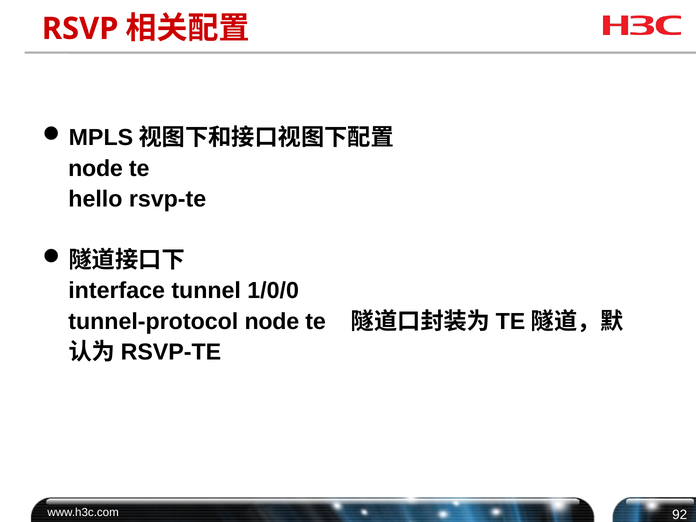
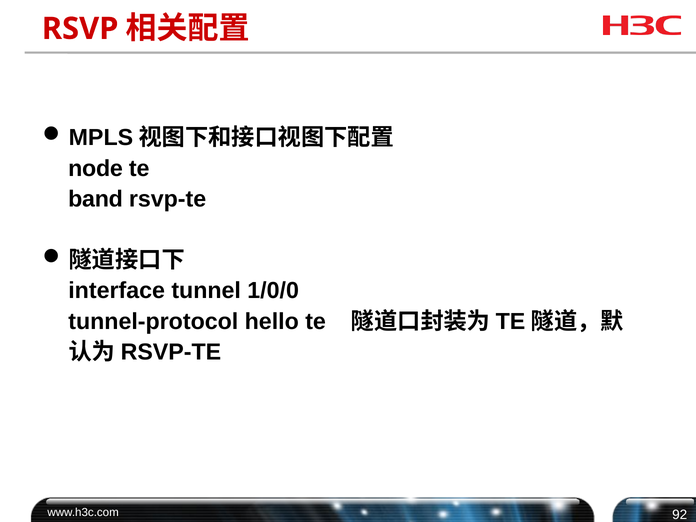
hello: hello -> band (96, 199)
tunnel-protocol node: node -> hello (272, 321)
